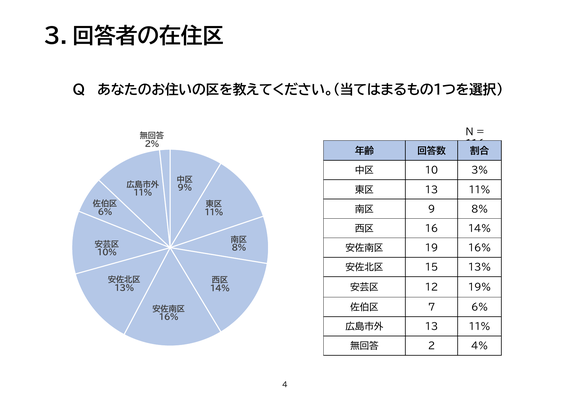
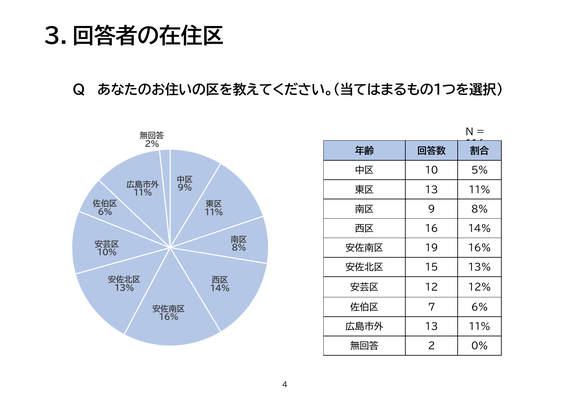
3%: 3% -> 5% (480, 170)
19%: 19% -> 12% (480, 287)
4%: 4% -> 0% (480, 346)
